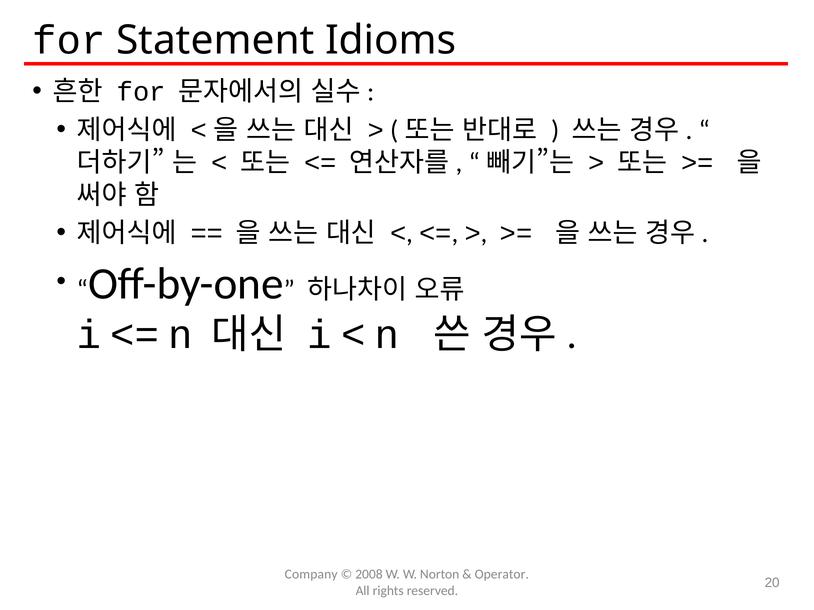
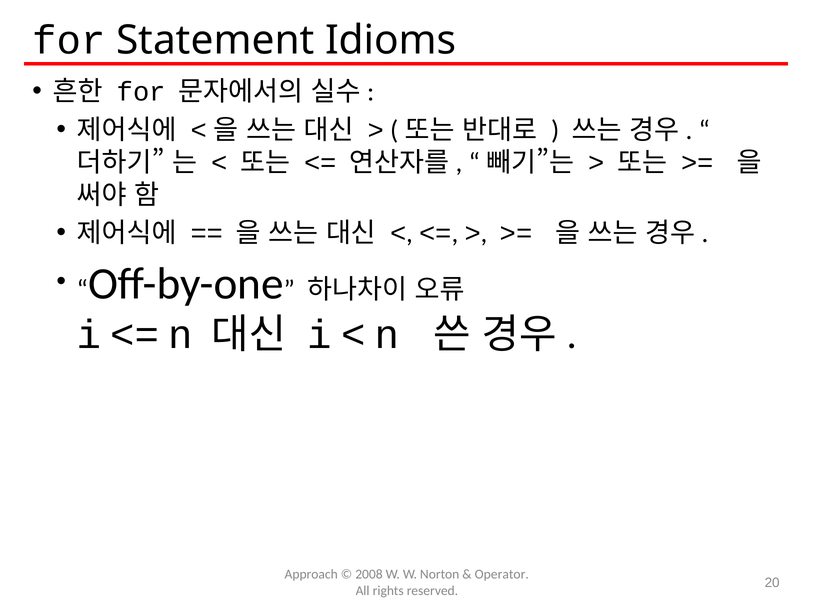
Company: Company -> Approach (311, 575)
